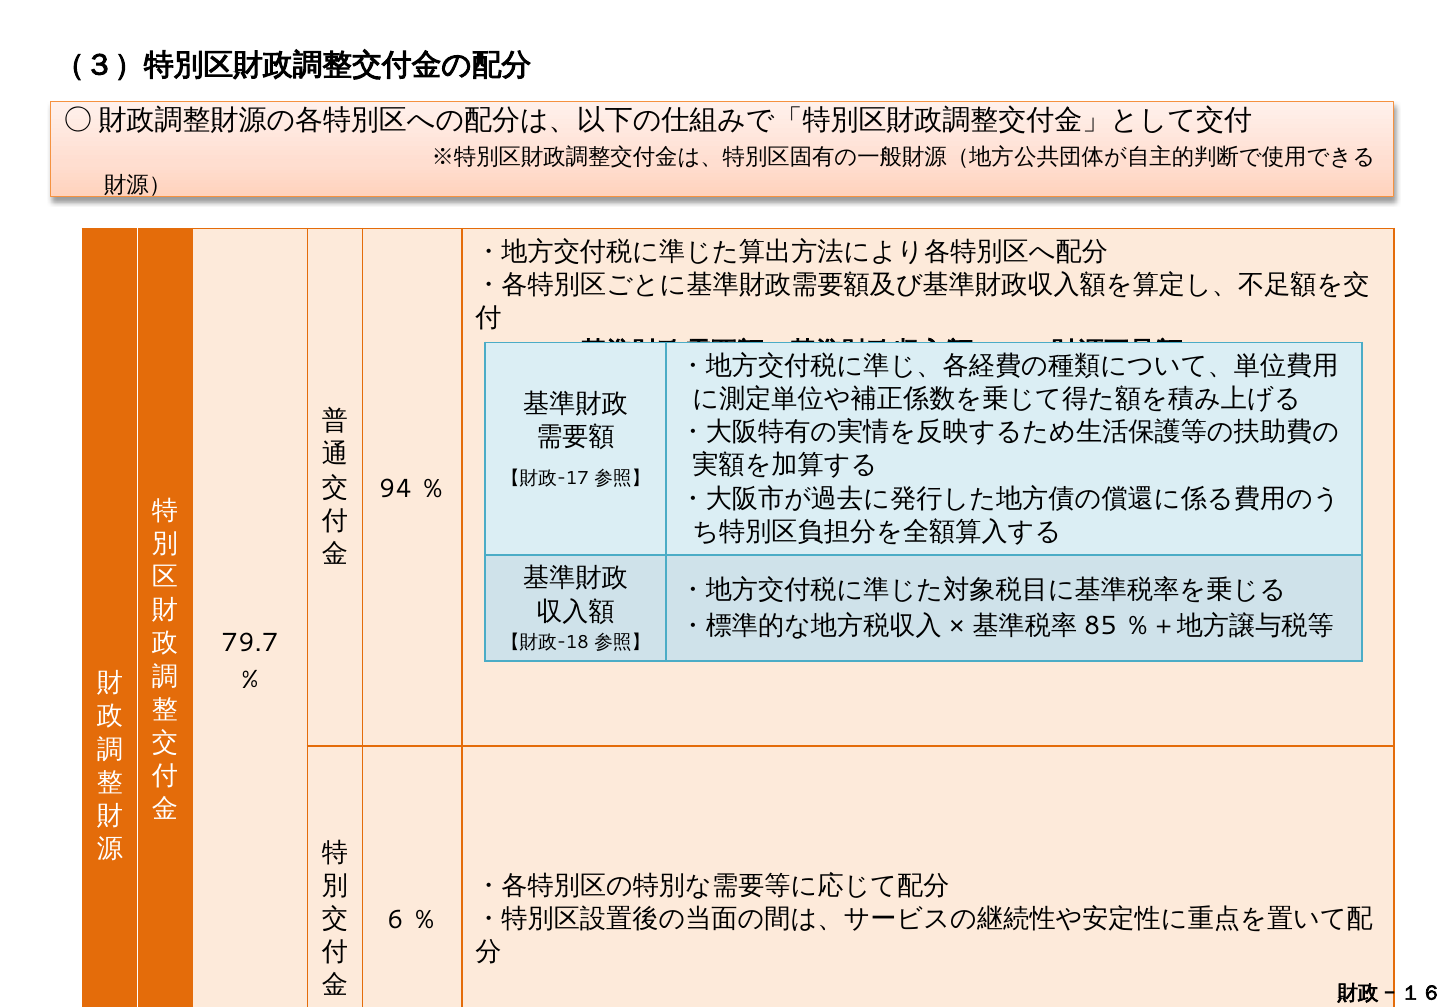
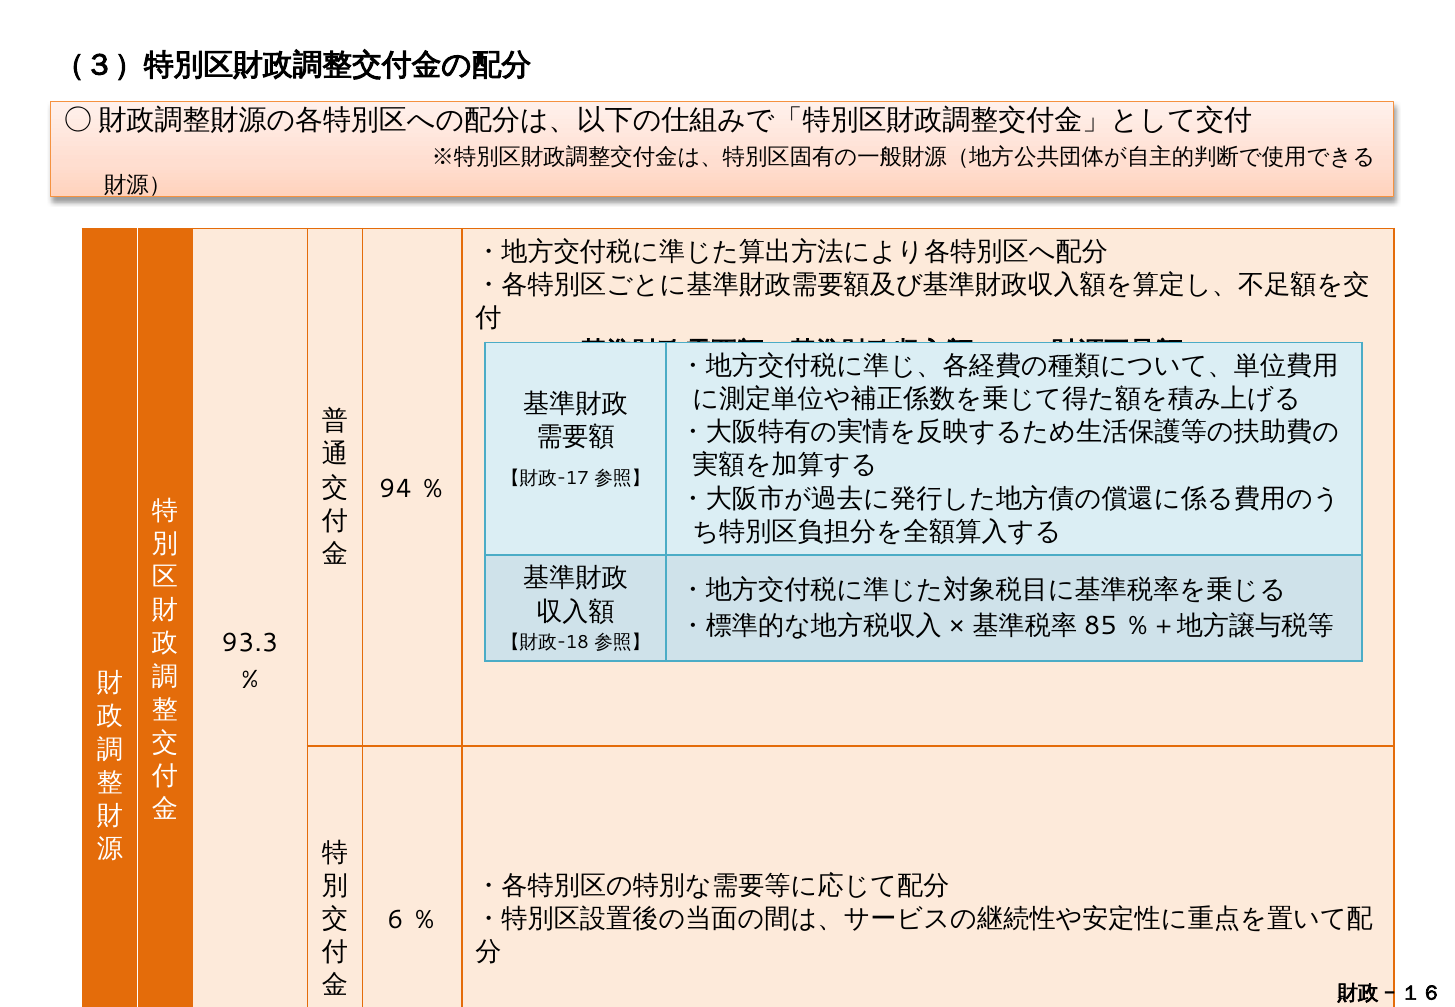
79.7: 79.7 -> 93.3 (250, 643)
